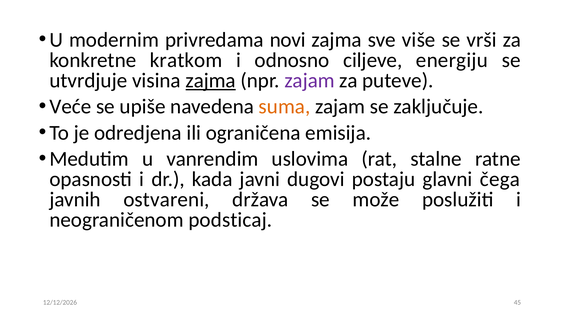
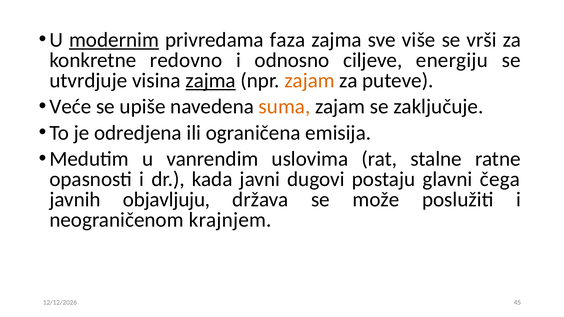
modernim underline: none -> present (114, 40)
novi: novi -> faza (288, 40)
kratkom: kratkom -> redovno (186, 60)
zajam colour: purple -> orange (309, 81)
ostvareni: ostvareni -> objavljuju (167, 200)
podsticaj: podsticaj -> krajnjem (230, 220)
